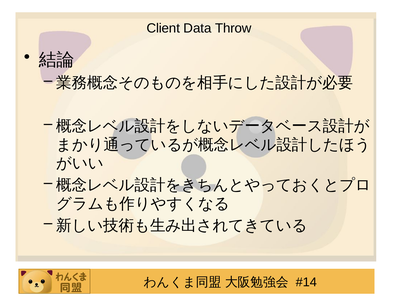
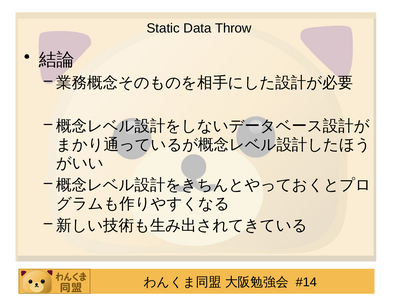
Client: Client -> Static (163, 28)
